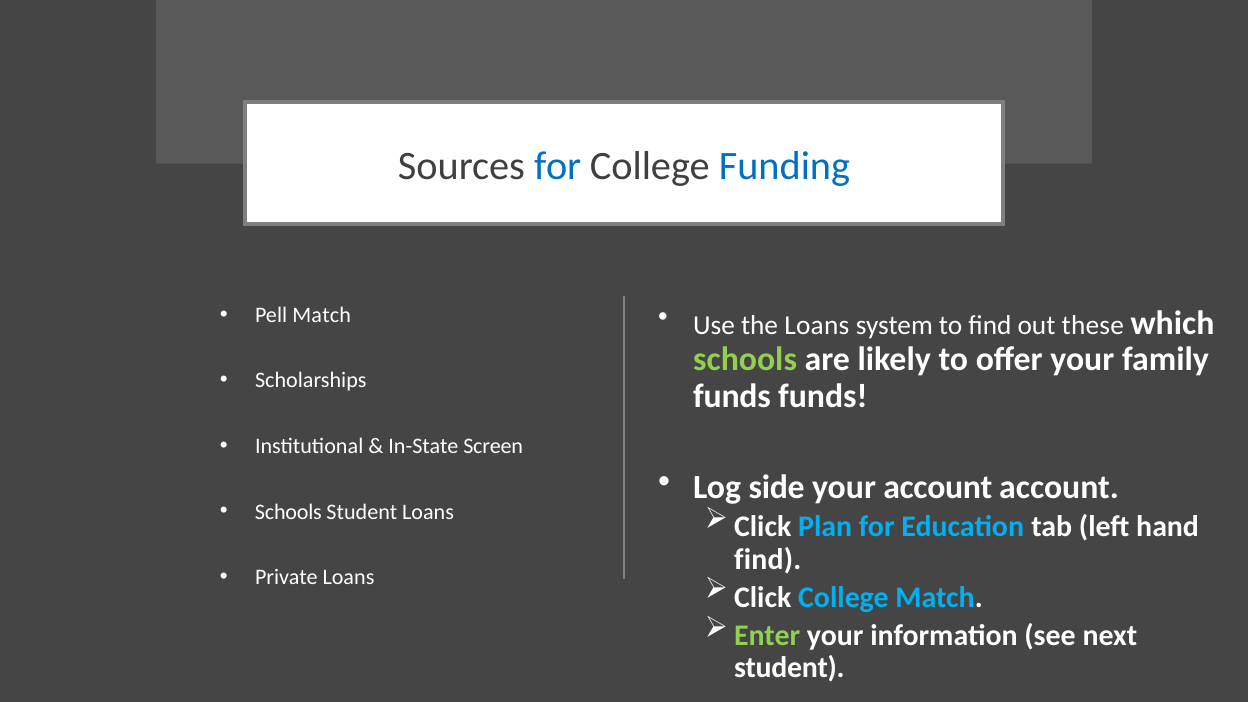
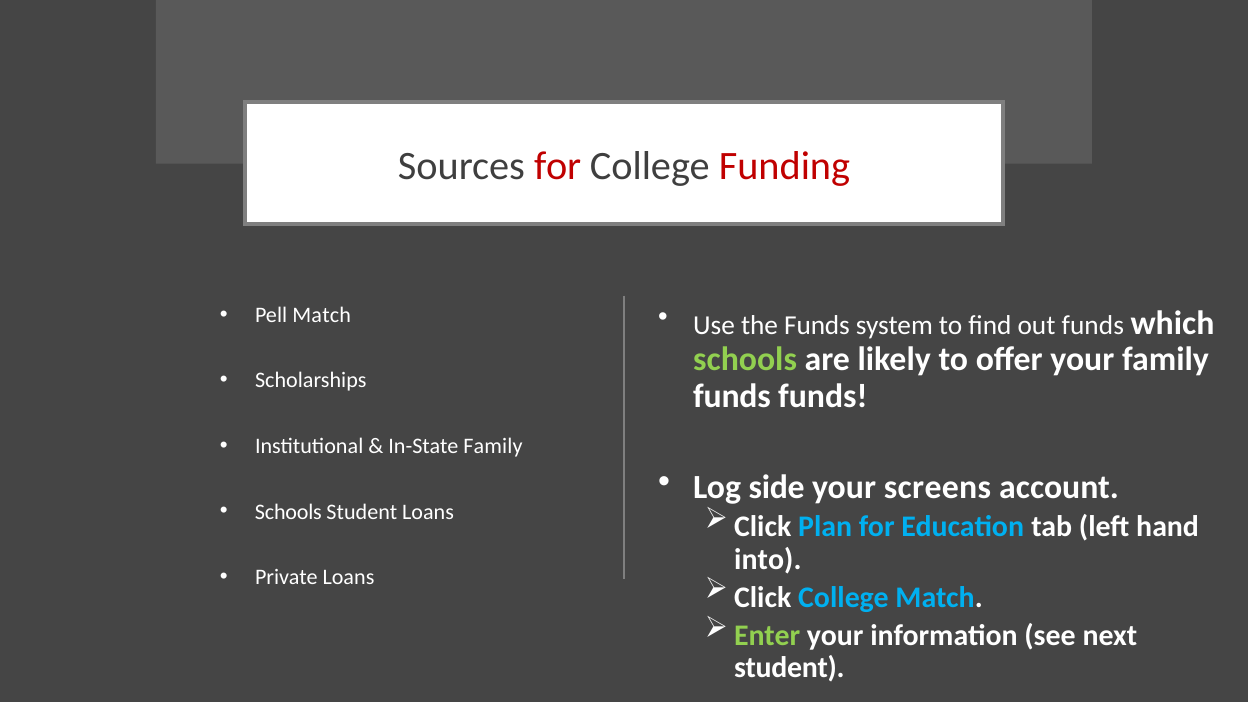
for colour: blue -> red (558, 166)
Funding colour: blue -> red (784, 166)
the Loans: Loans -> Funds (817, 325)
out these: these -> funds (1093, 325)
In-State Screen: Screen -> Family (493, 446)
your account: account -> screens (938, 487)
find: find -> into (768, 559)
